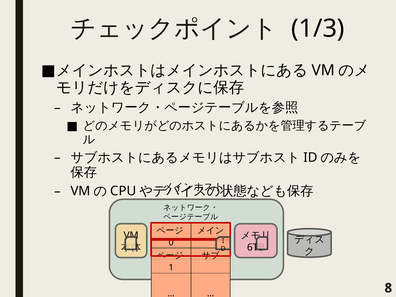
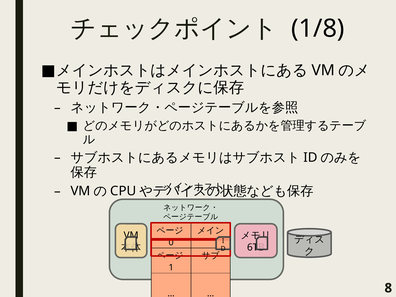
1/3: 1/3 -> 1/8 (318, 29)
